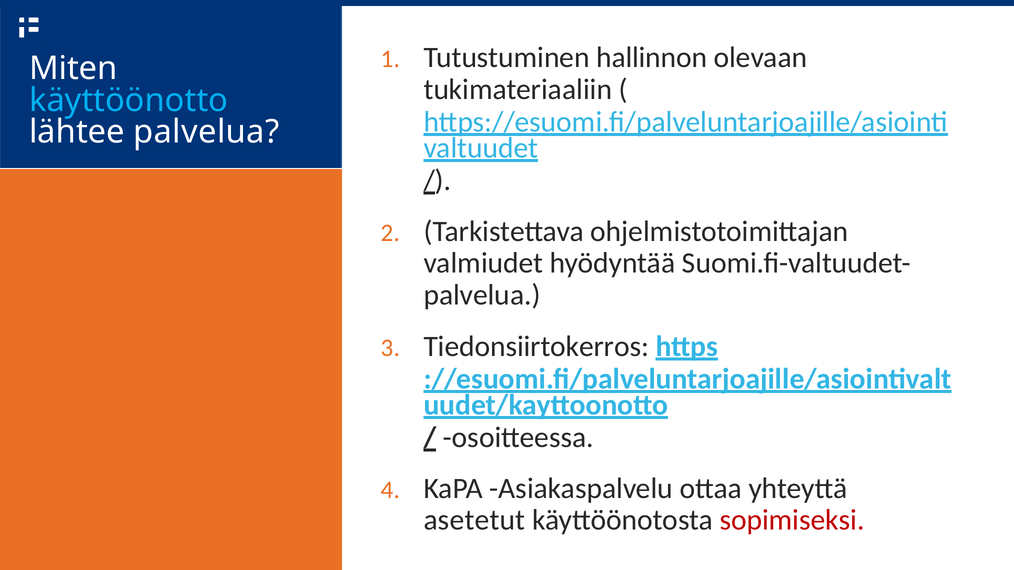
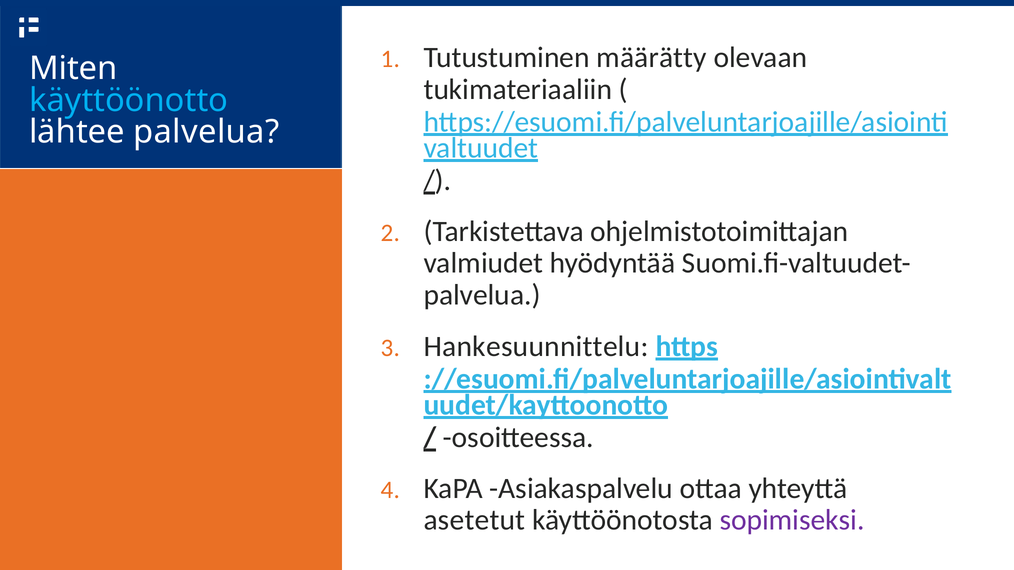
hallinnon: hallinnon -> määrätty (652, 58)
Tiedonsiirtokerros: Tiedonsiirtokerros -> Hankesuunnittelu (536, 347)
sopimiseksi colour: red -> purple (792, 521)
